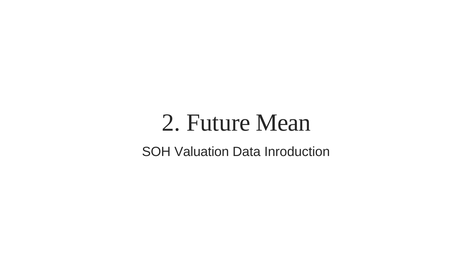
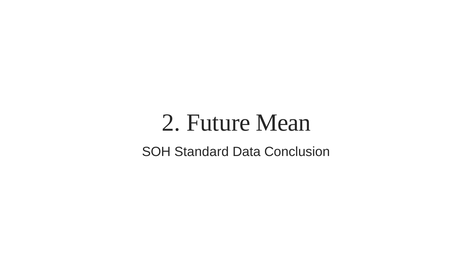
Valuation: Valuation -> Standard (202, 152)
Inroduction: Inroduction -> Conclusion (297, 152)
